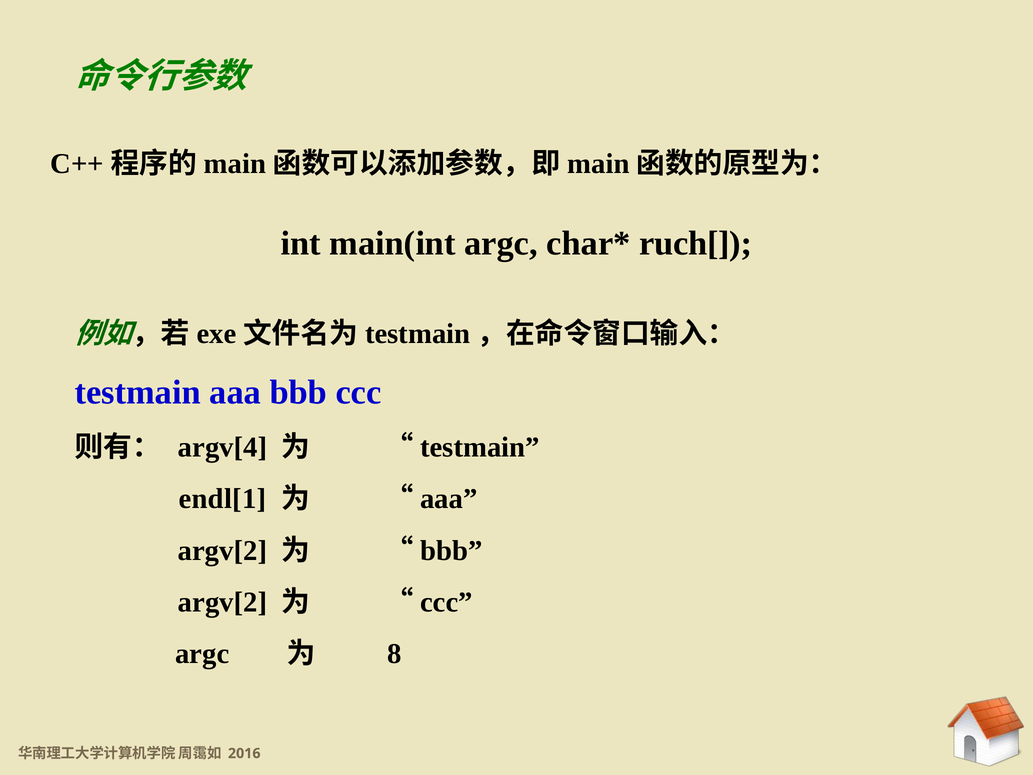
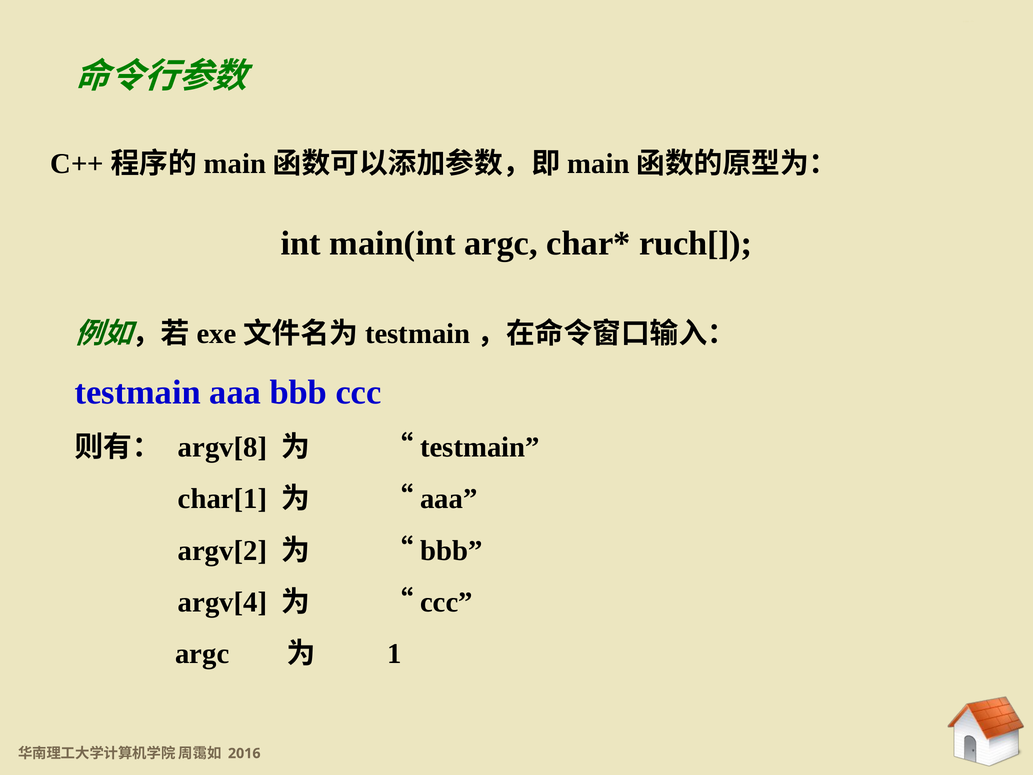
argv[4: argv[4 -> argv[8 (223, 447)
endl[1: endl[1 -> char[1 (223, 499)
argv[2: argv[2 -> argv[4 (223, 602)
8: 8 -> 1 (395, 654)
